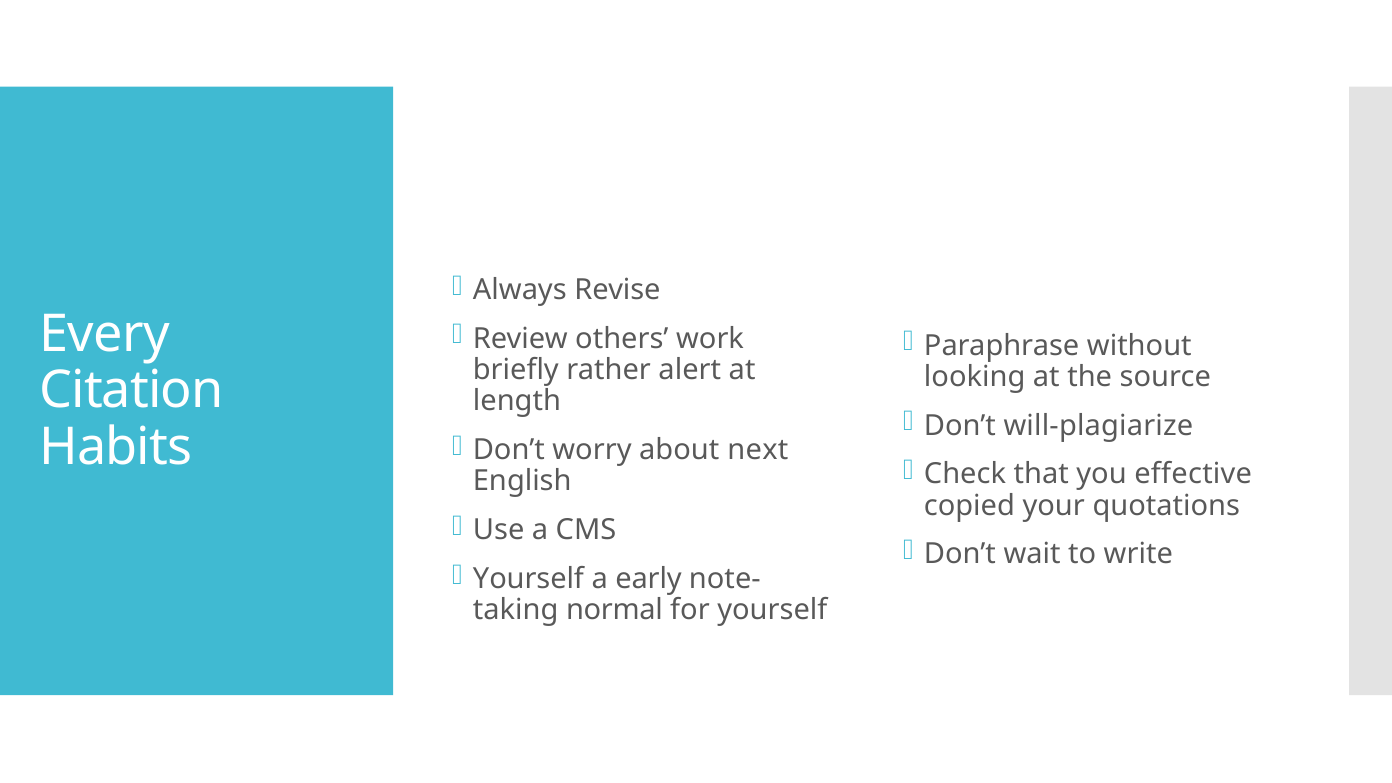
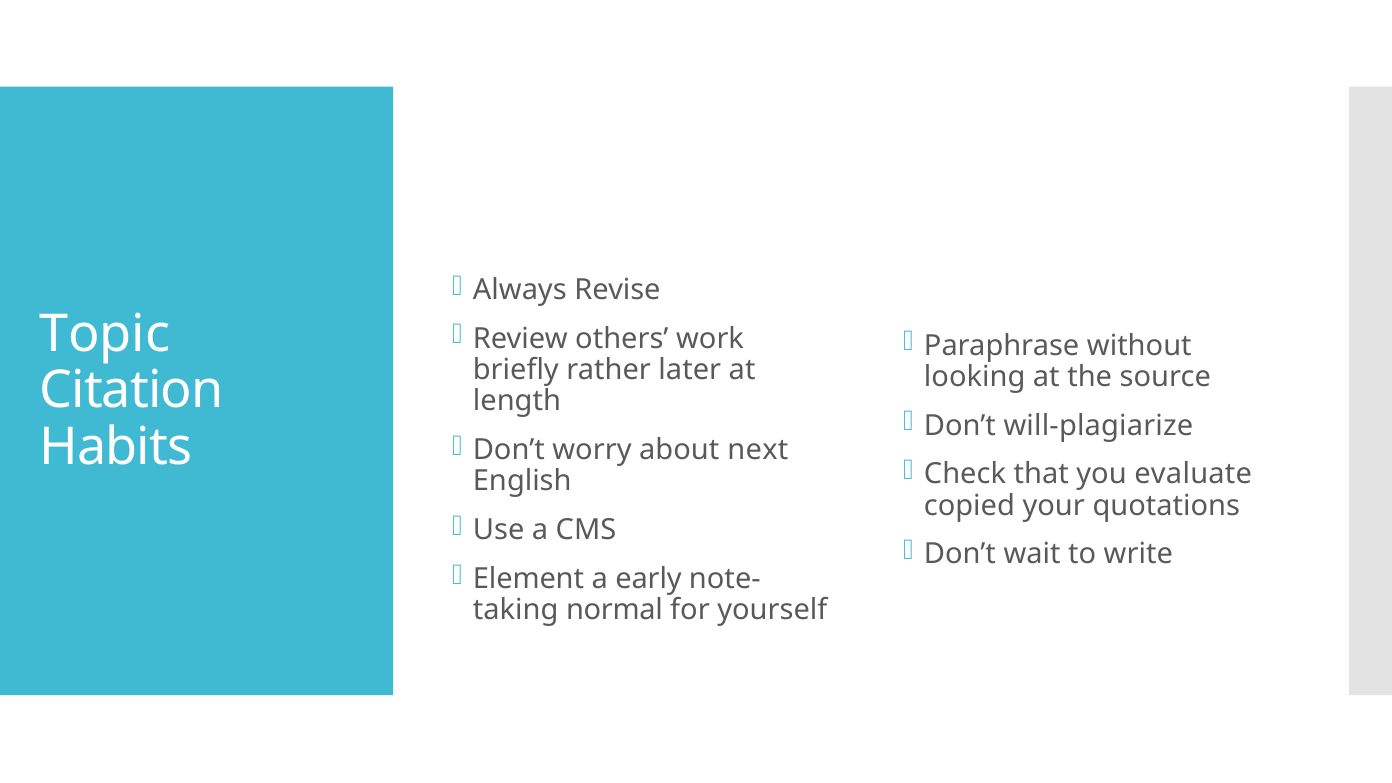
Every: Every -> Topic (105, 334)
alert: alert -> later (690, 370)
effective: effective -> evaluate (1193, 474)
Yourself: Yourself -> Element (528, 579)
